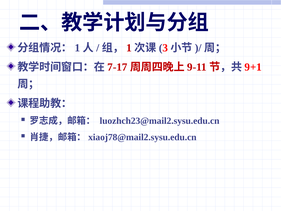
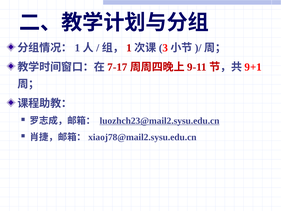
luozhch23@mail2.sysu.edu.cn underline: none -> present (160, 121)
